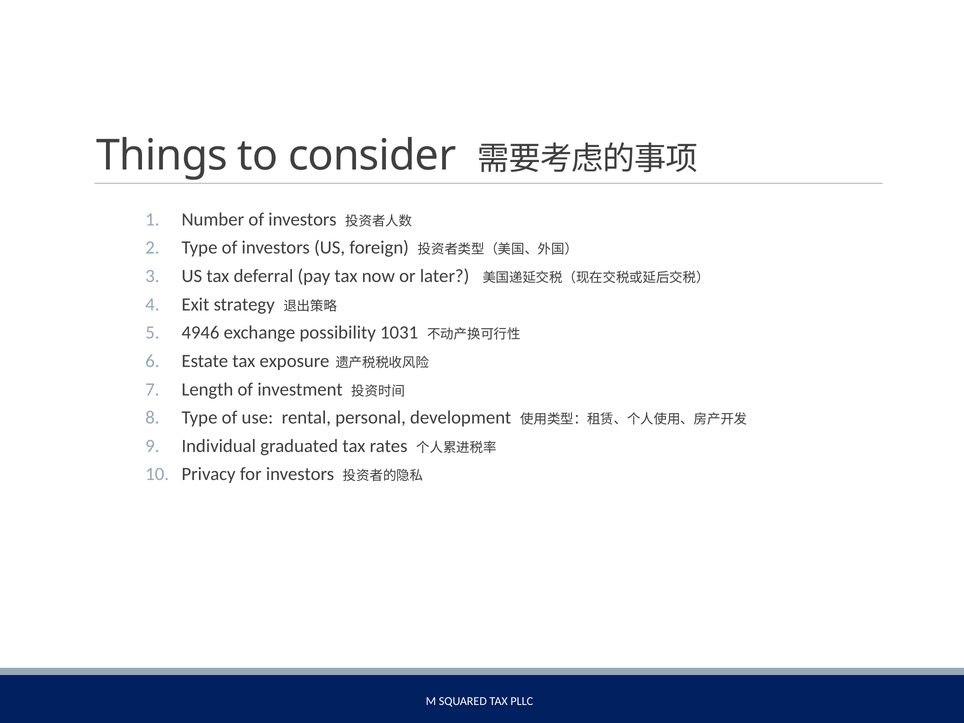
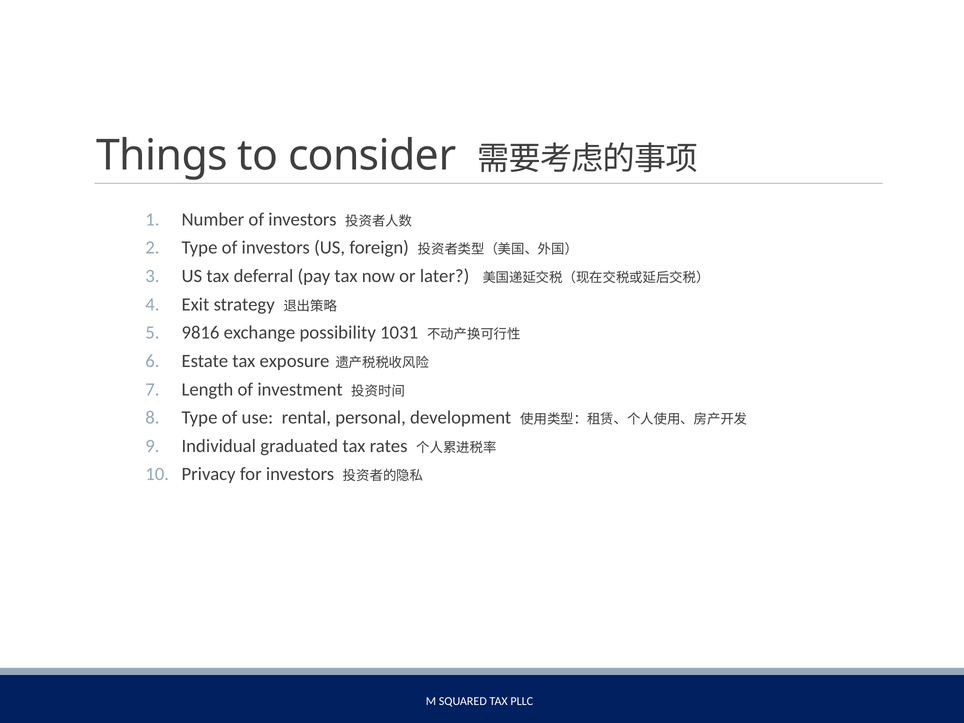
4946: 4946 -> 9816 (200, 333)
